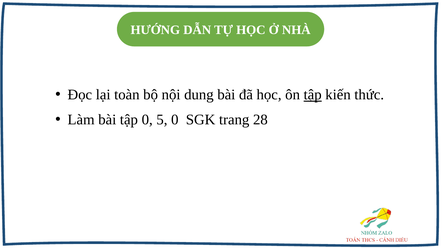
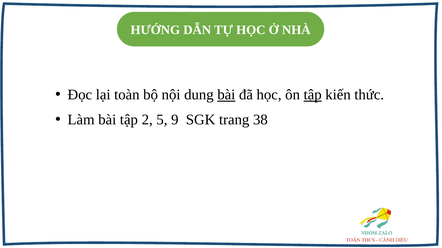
bài underline: none -> present (226, 95)
tập 0: 0 -> 2 (147, 120)
5 0: 0 -> 9 (175, 120)
28: 28 -> 38 (260, 120)
